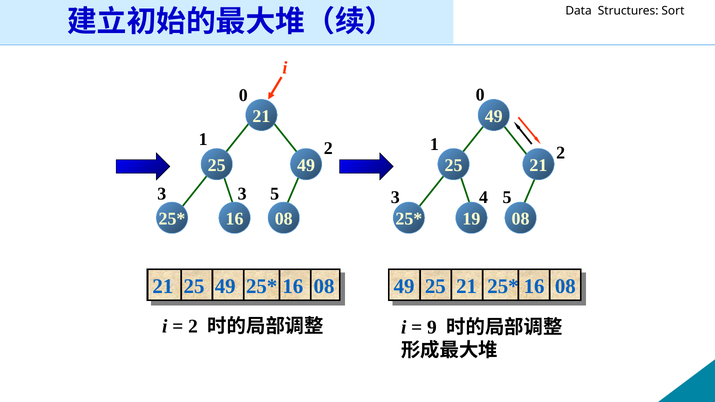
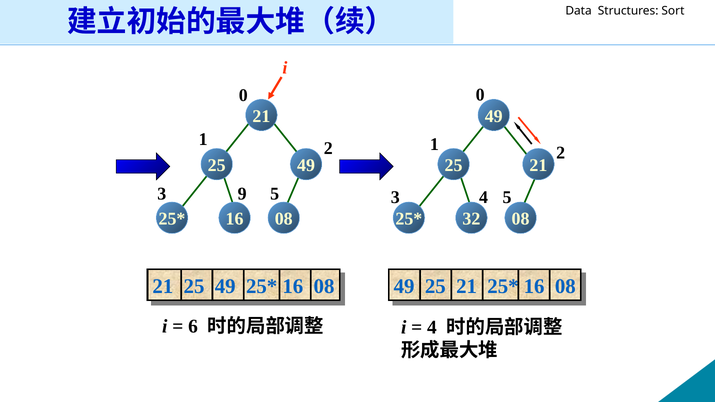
3: 3 -> 9 (242, 194)
19: 19 -> 32 (471, 219)
2: 2 -> 6 (193, 327)
9: 9 -> 4 (432, 327)
